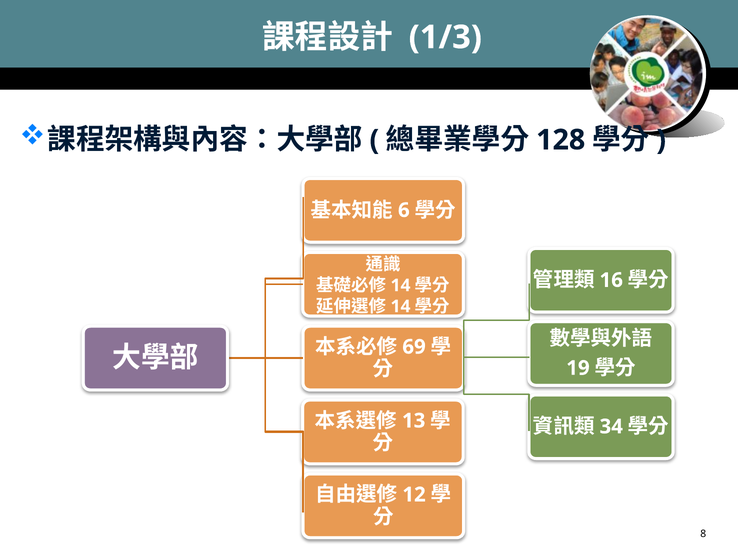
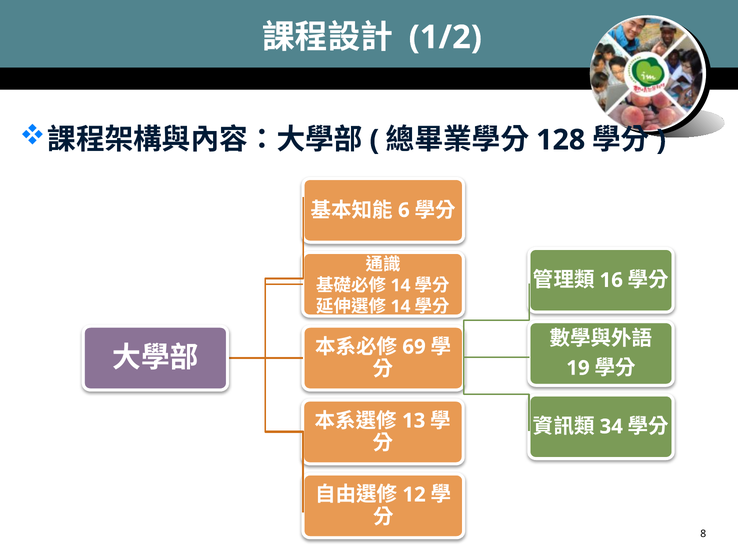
1/3: 1/3 -> 1/2 (445, 37)
